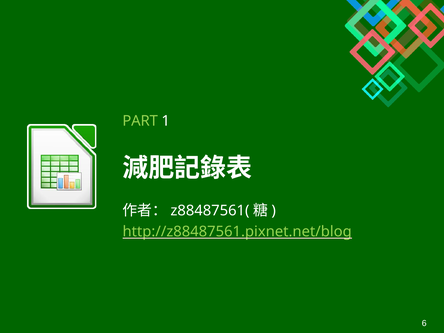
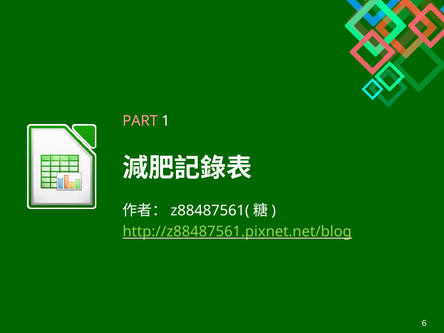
PART colour: light green -> pink (140, 121)
